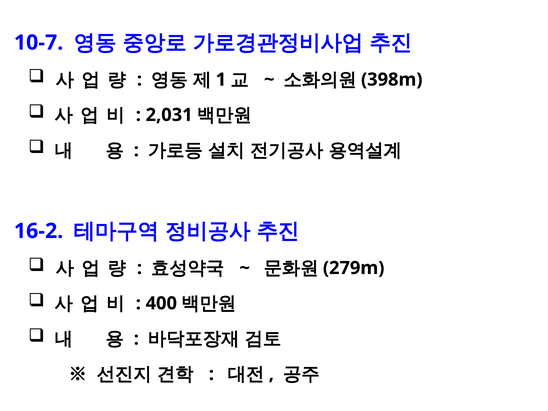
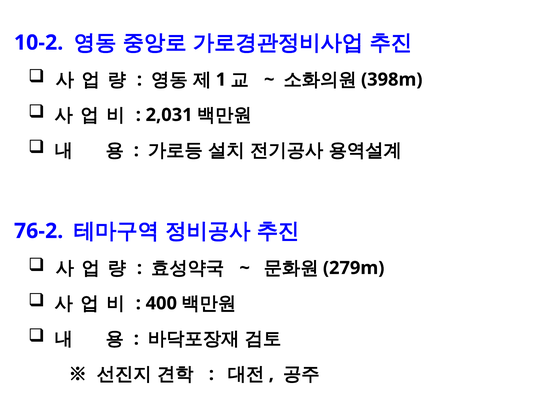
10-7: 10-7 -> 10-2 (39, 43)
16-2: 16-2 -> 76-2 (39, 231)
